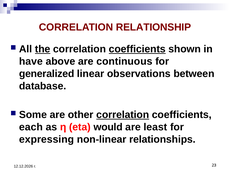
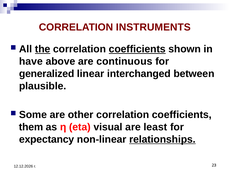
RELATIONSHIP: RELATIONSHIP -> INSTRUMENTS (153, 27)
observations: observations -> interchanged (139, 74)
database: database -> plausible (43, 86)
correlation underline: present -> none (123, 114)
each: each -> them (31, 127)
would: would -> visual (108, 127)
expressing: expressing -> expectancy (47, 139)
relationships underline: none -> present (162, 139)
